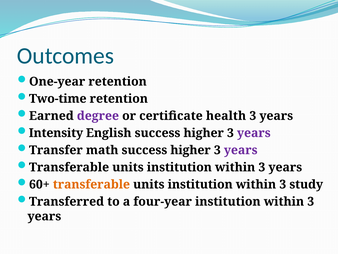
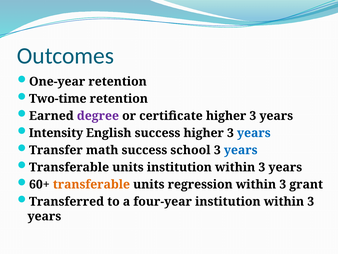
certificate health: health -> higher (226, 116)
years colour: purple -> blue (254, 133)
math success higher: higher -> school (190, 150)
years colour: purple -> blue (241, 150)
institution: institution -> regression (200, 184)
study: study -> grant (306, 184)
